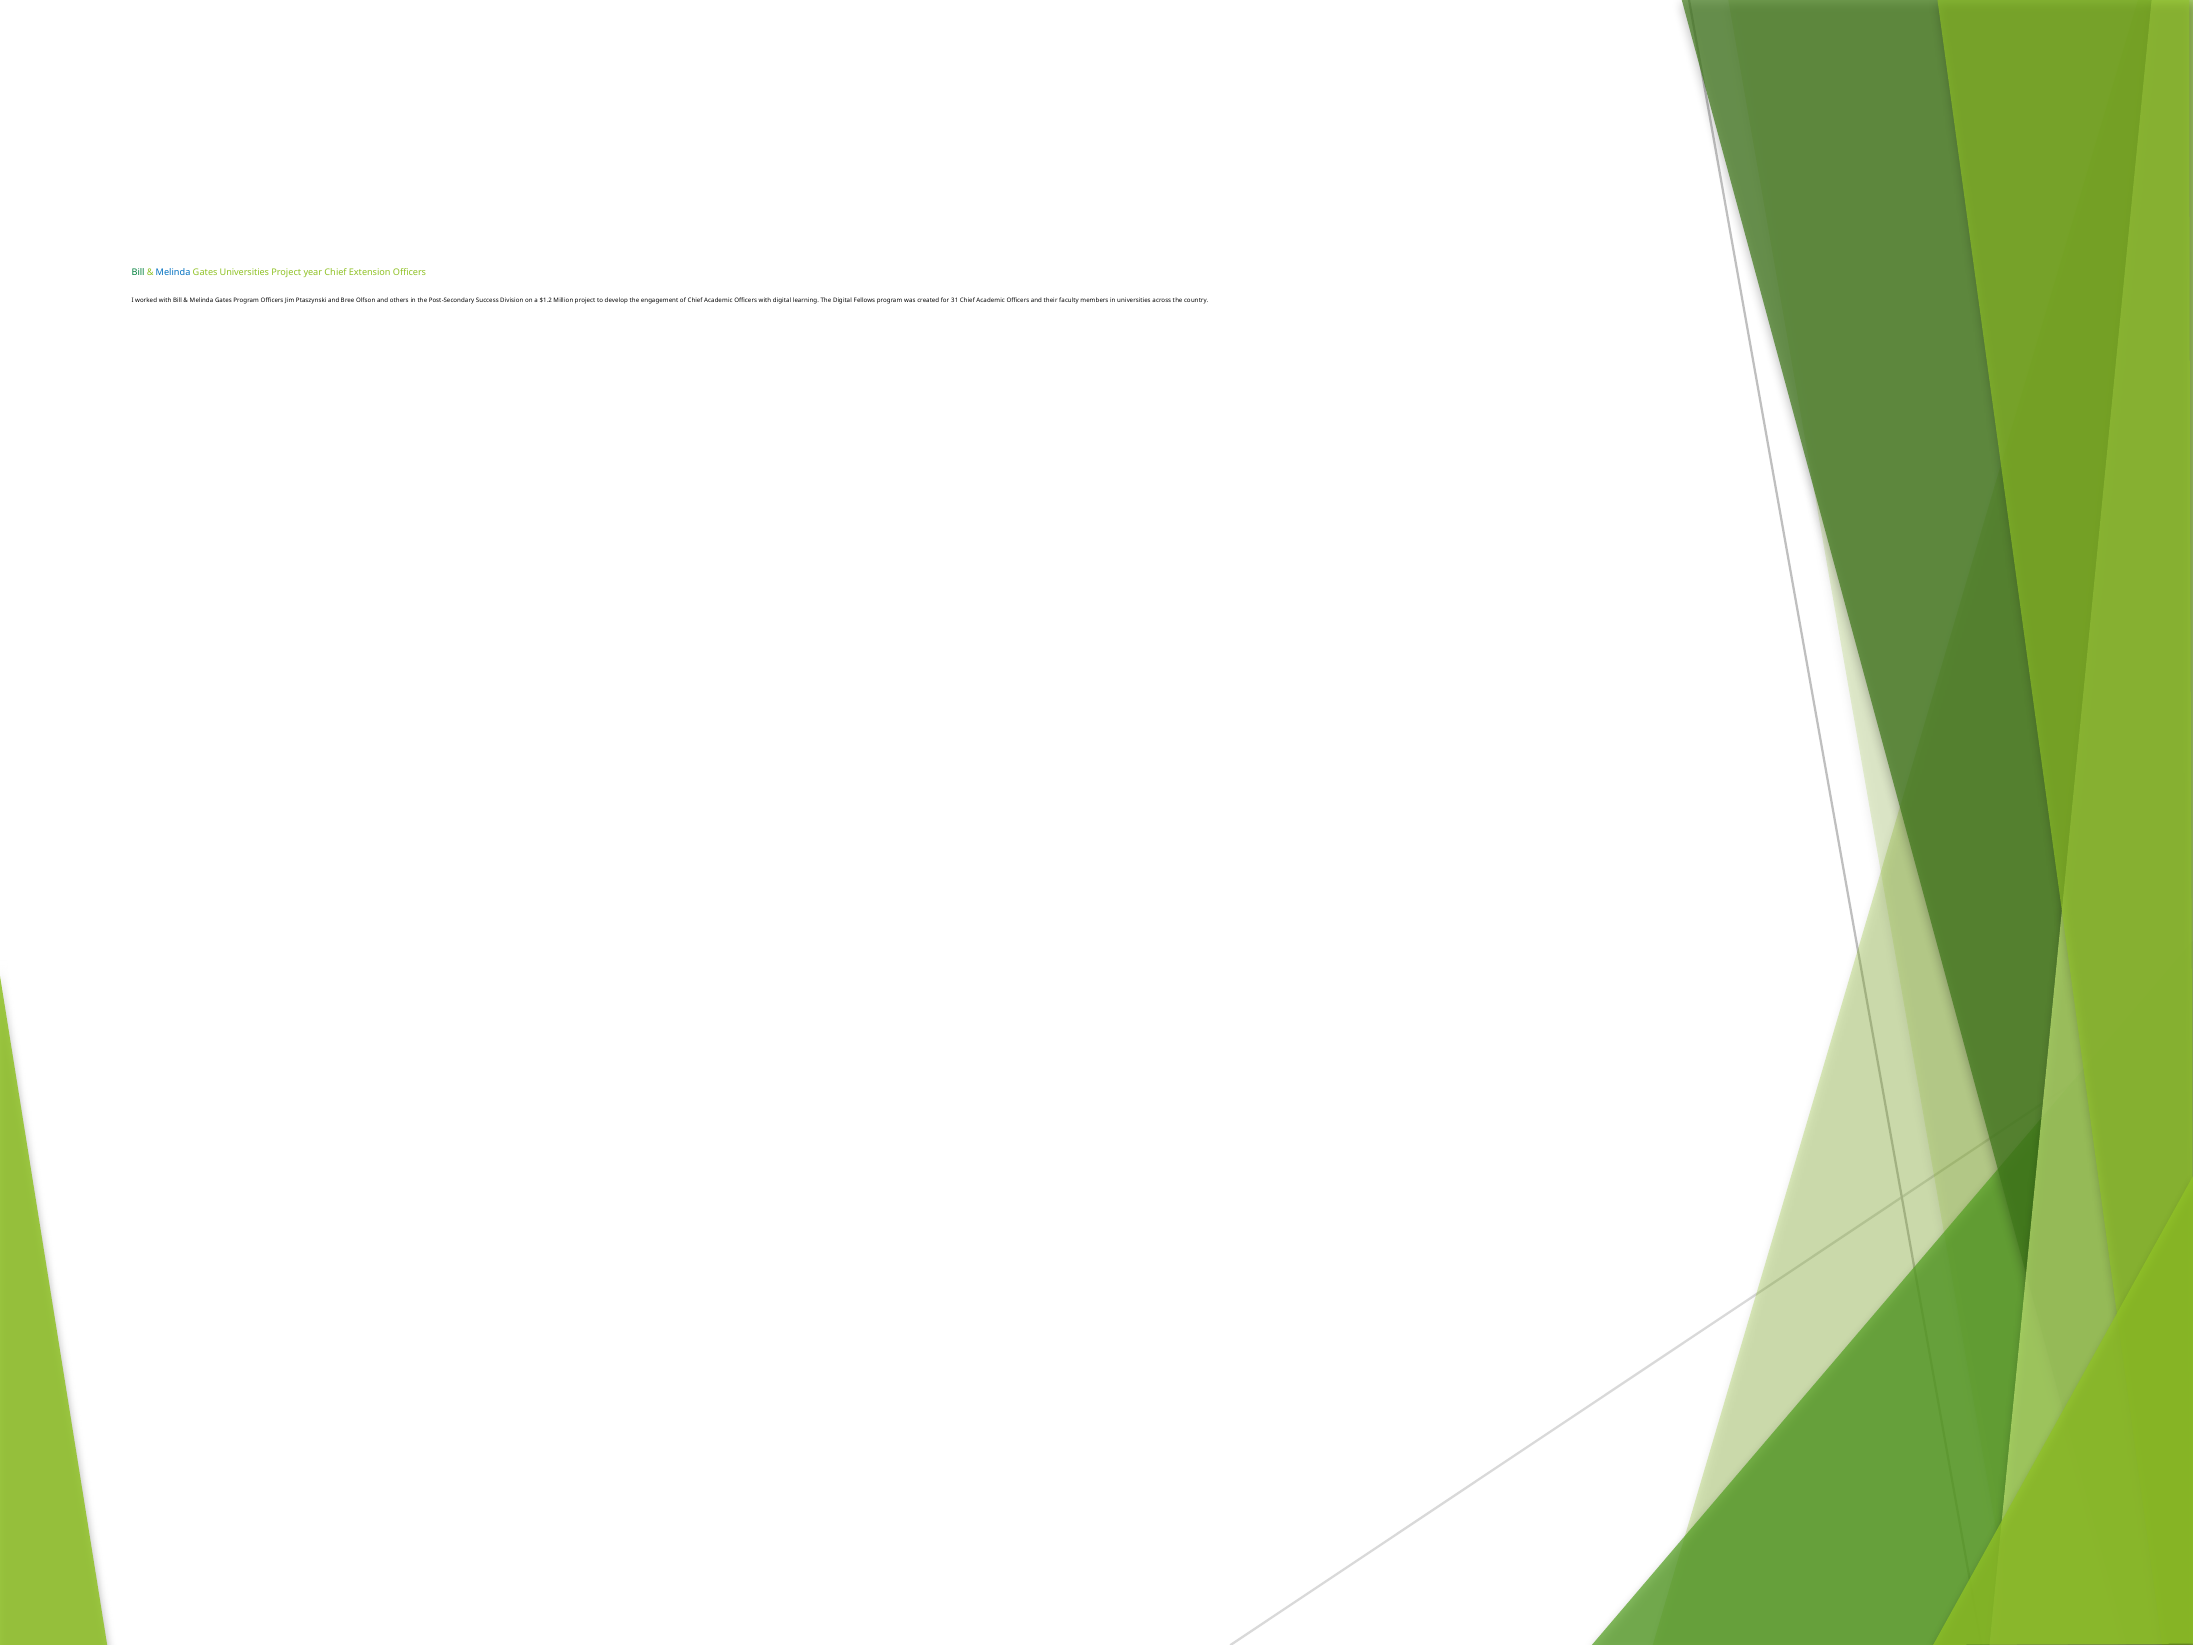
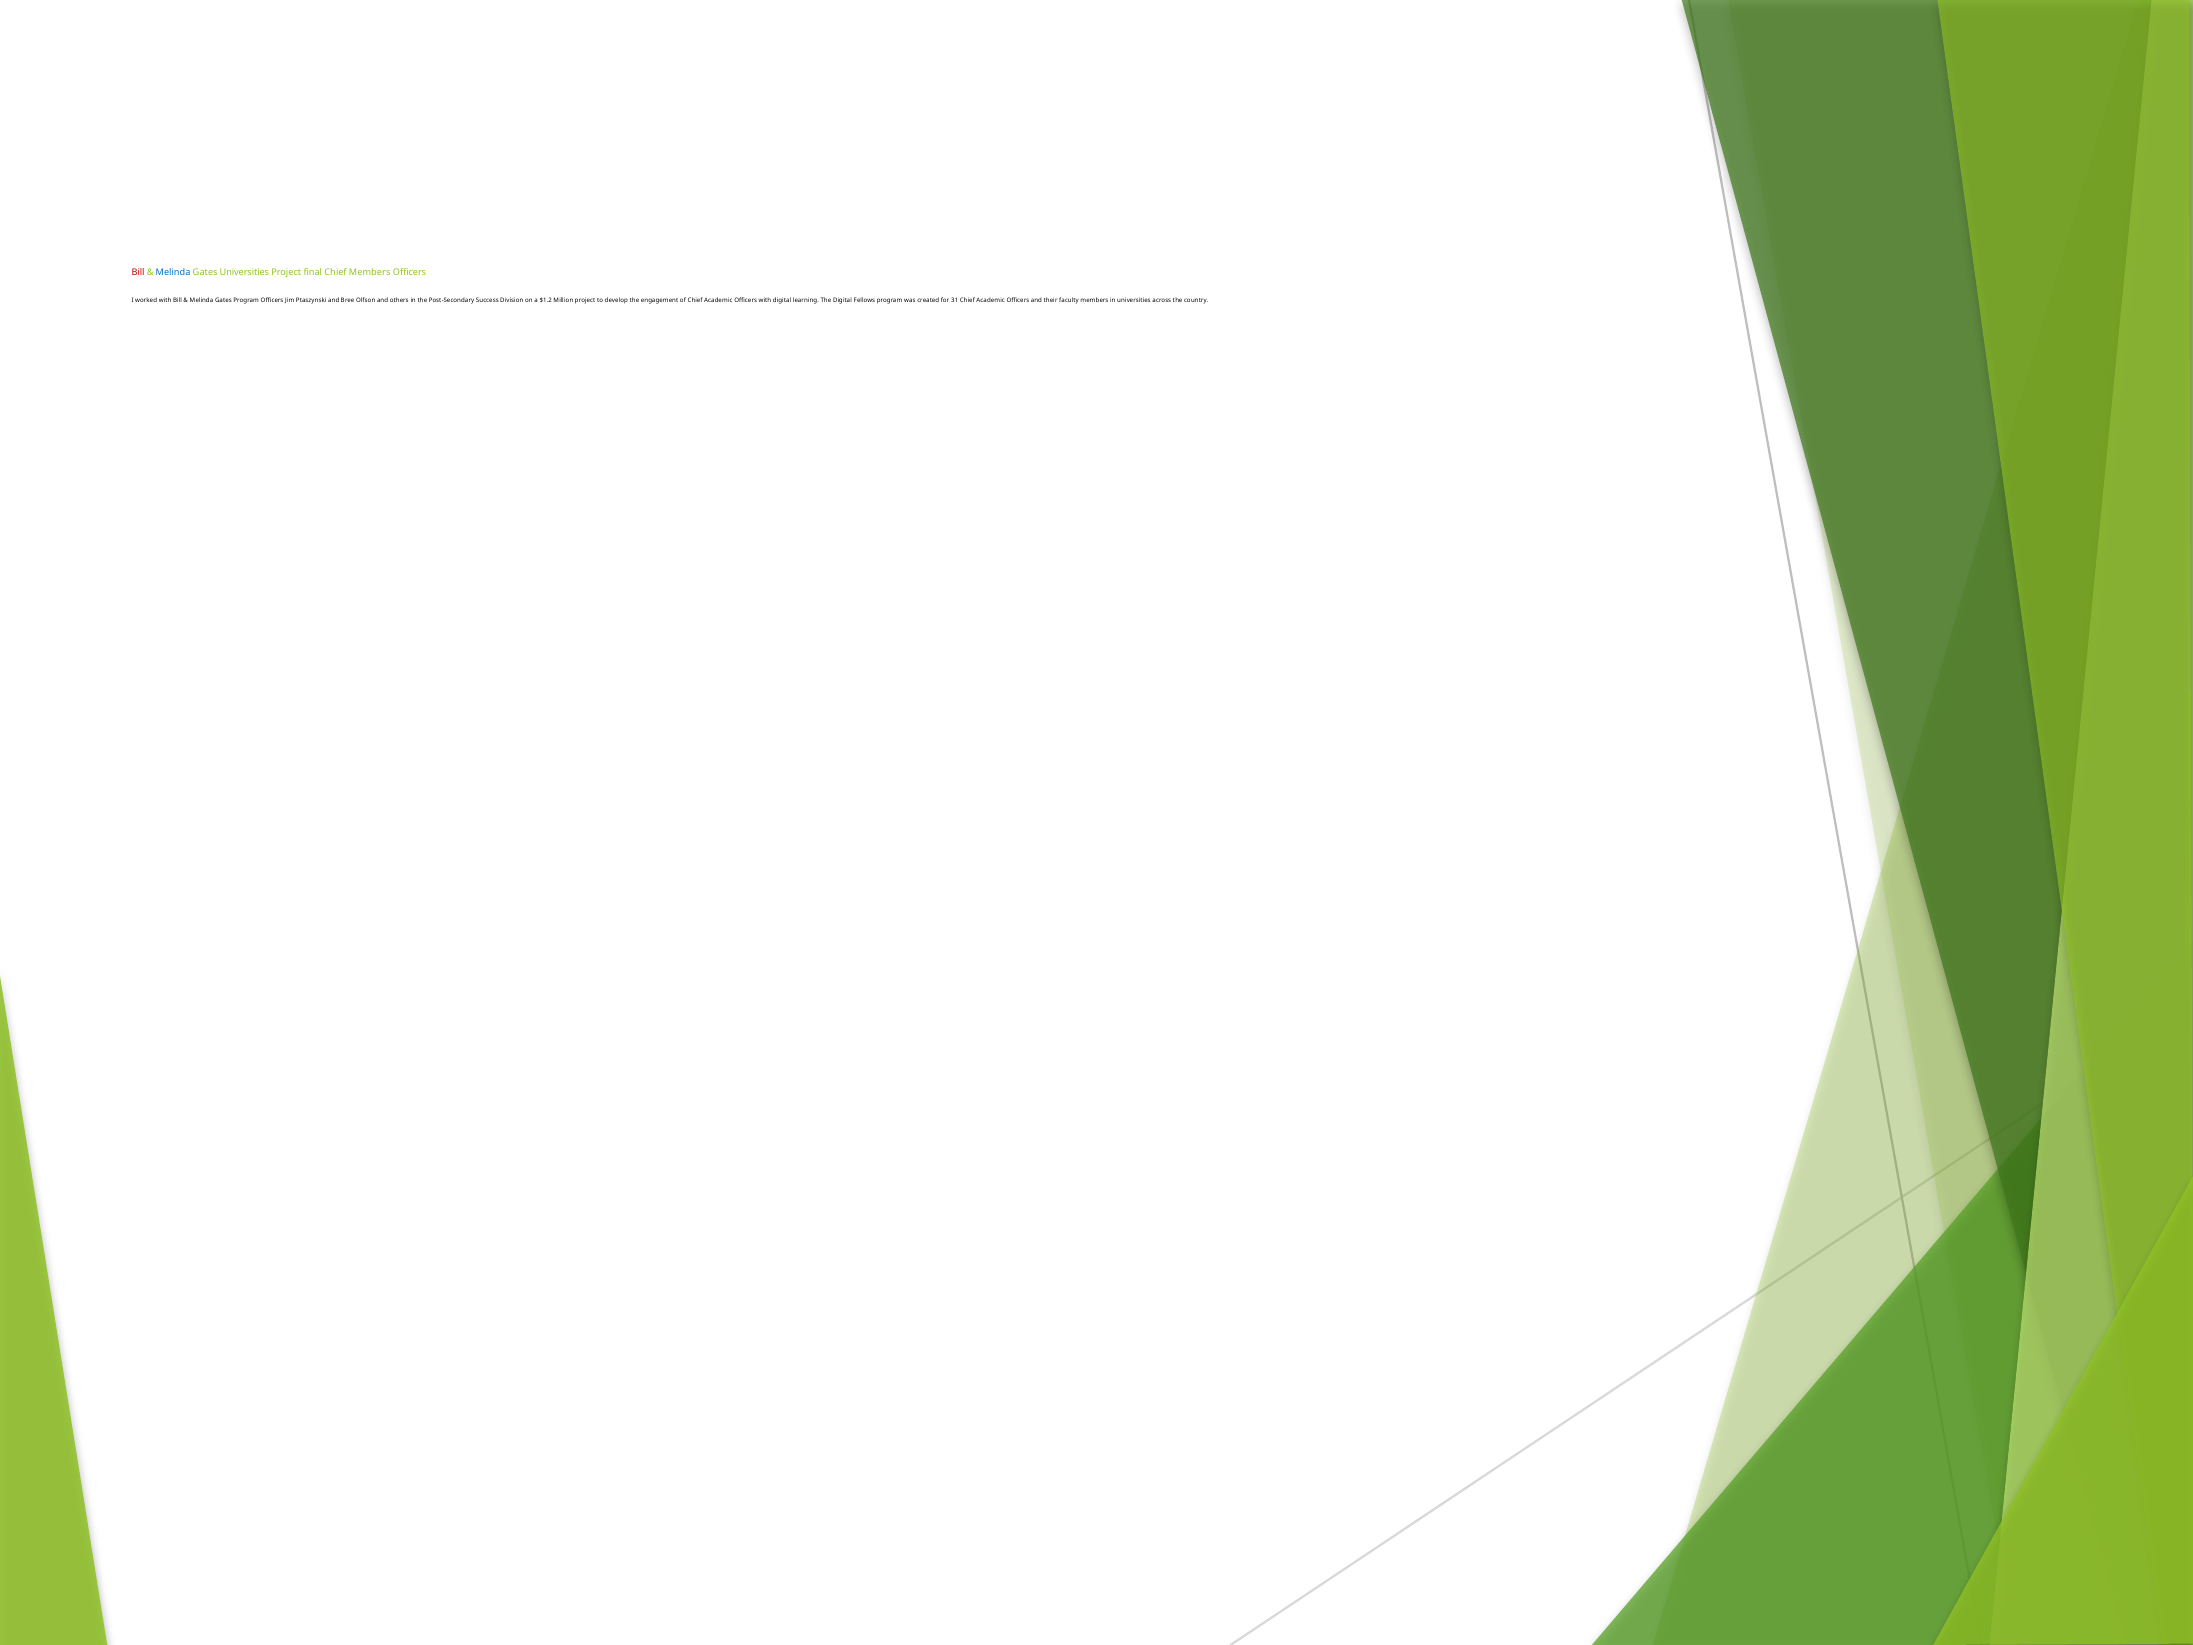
Bill colour: green -> red (138, 273)
year: year -> final (313, 273)
Chief Extension: Extension -> Members (370, 273)
